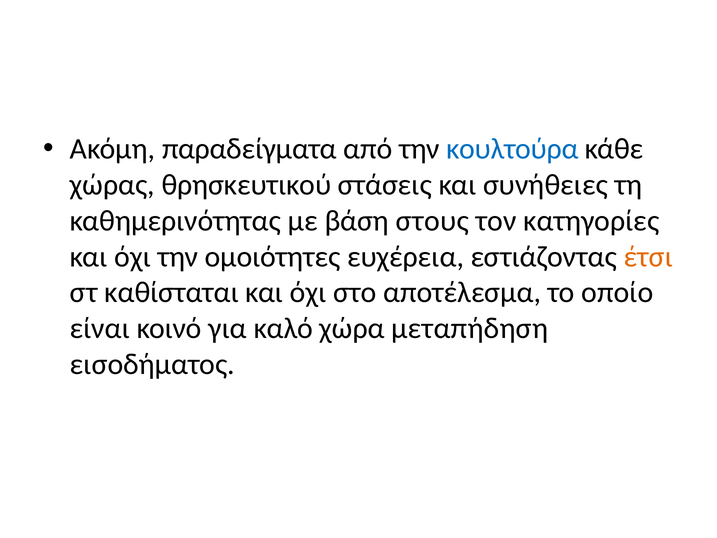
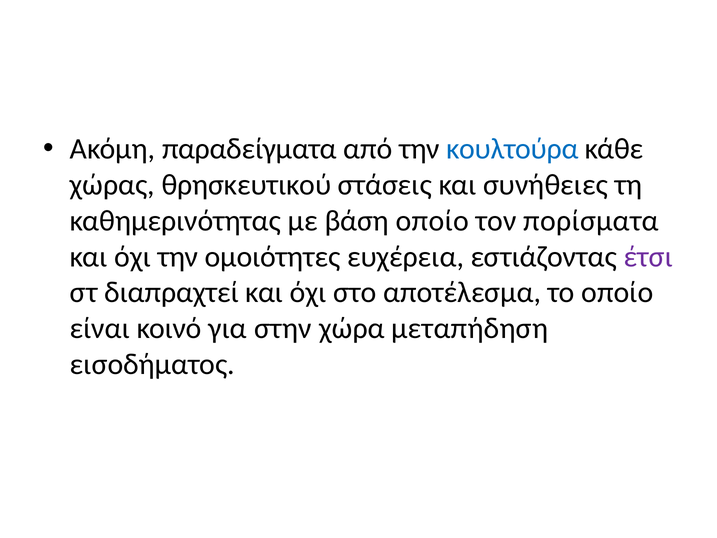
βάση στους: στους -> οποίο (432, 221)
κατηγορίες: κατηγορίες -> πορίσματα (591, 221)
έτσι colour: orange -> purple (648, 257)
καθίσταται: καθίσταται -> διαπραχτεί (172, 292)
καλό: καλό -> στην (283, 328)
